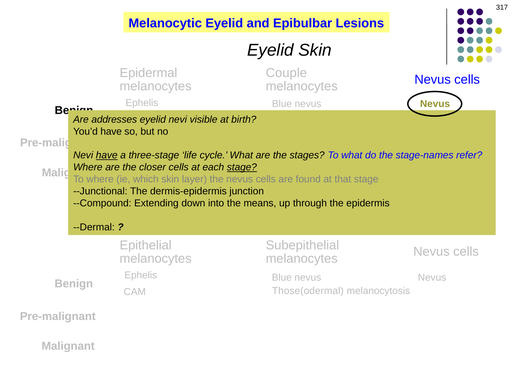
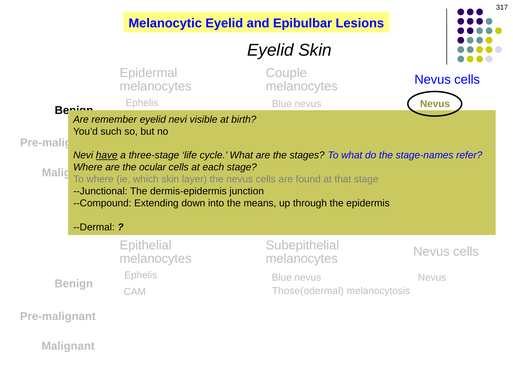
addresses: addresses -> remember (114, 119)
You’d have: have -> such (111, 131)
closer: closer -> ocular (153, 167)
stage underline: present -> none (242, 167)
